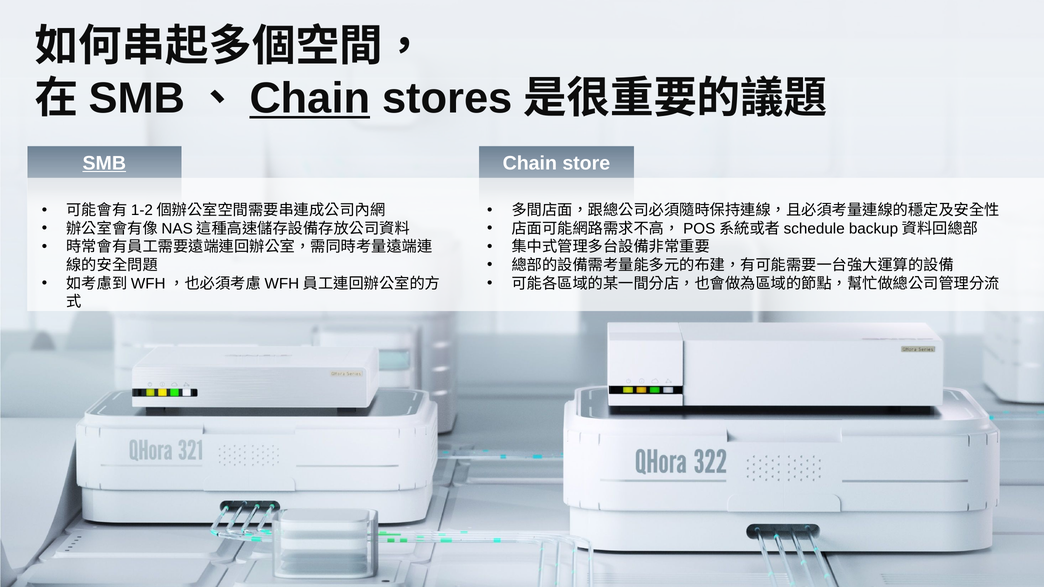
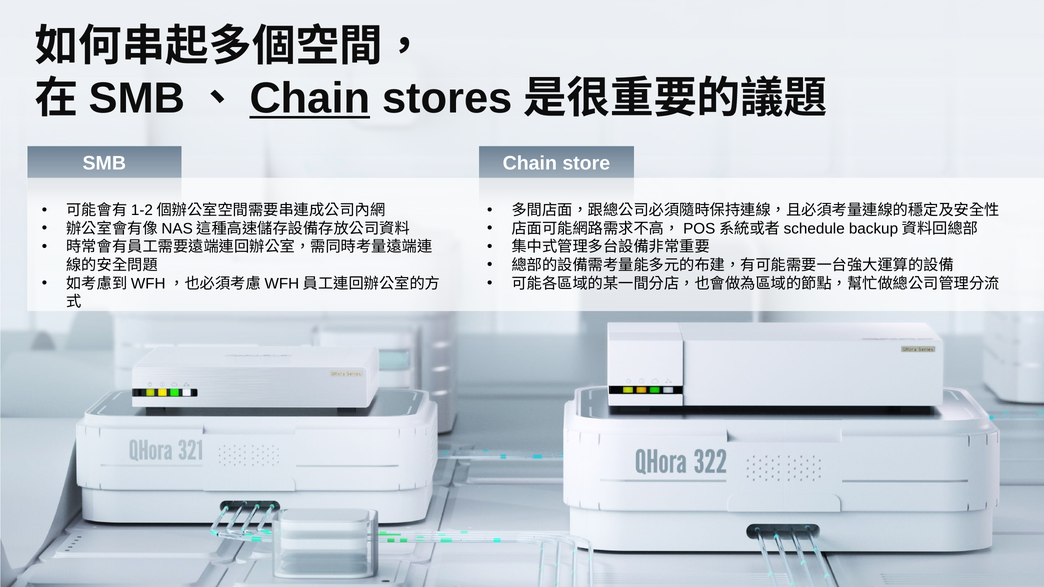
SMB underline: present -> none (104, 163)
